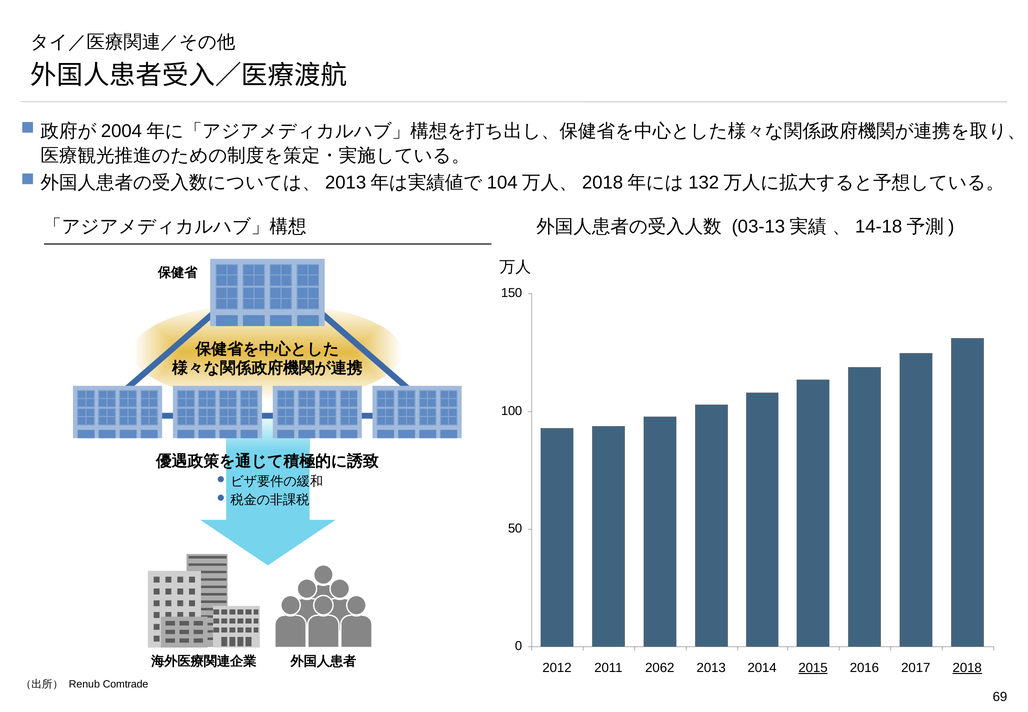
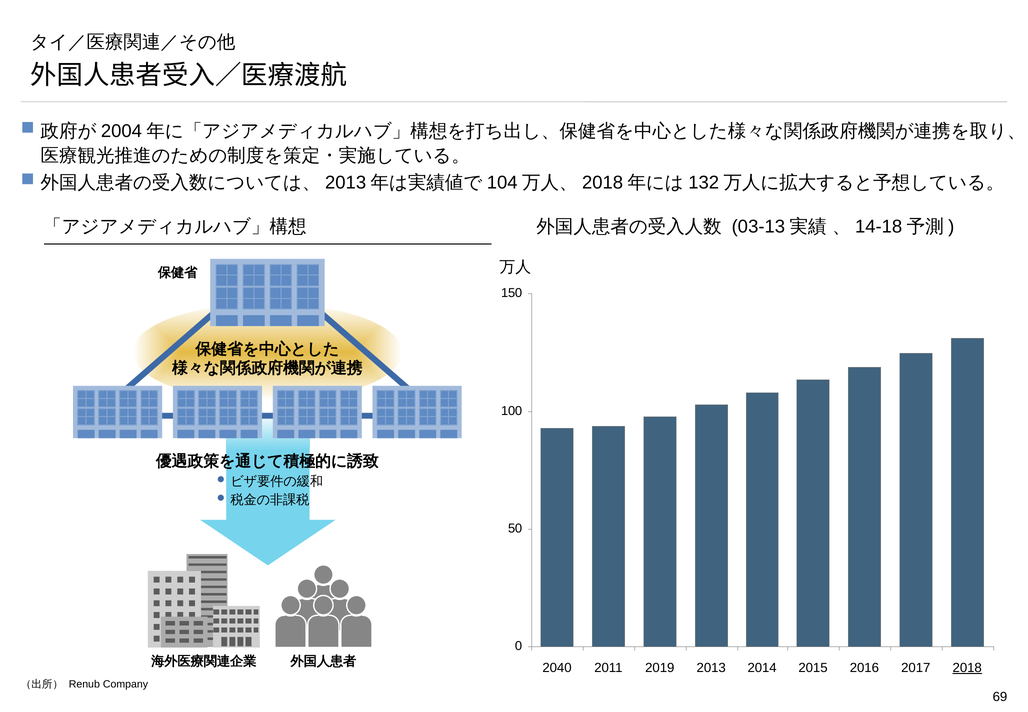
2012: 2012 -> 2040 (557, 667)
2062: 2062 -> 2019 (660, 667)
2015 underline: present -> none (813, 667)
Comtrade: Comtrade -> Company (126, 684)
